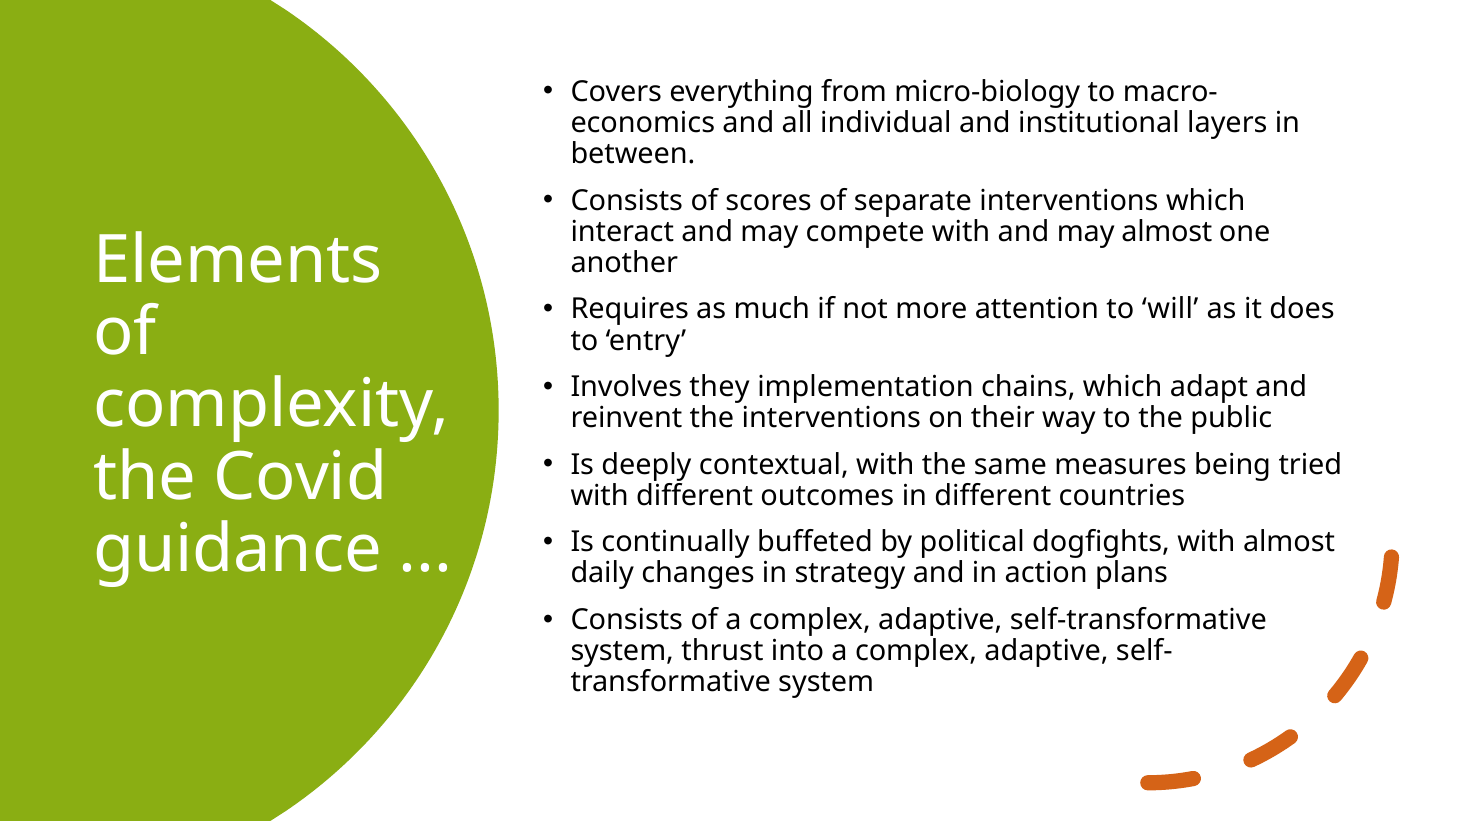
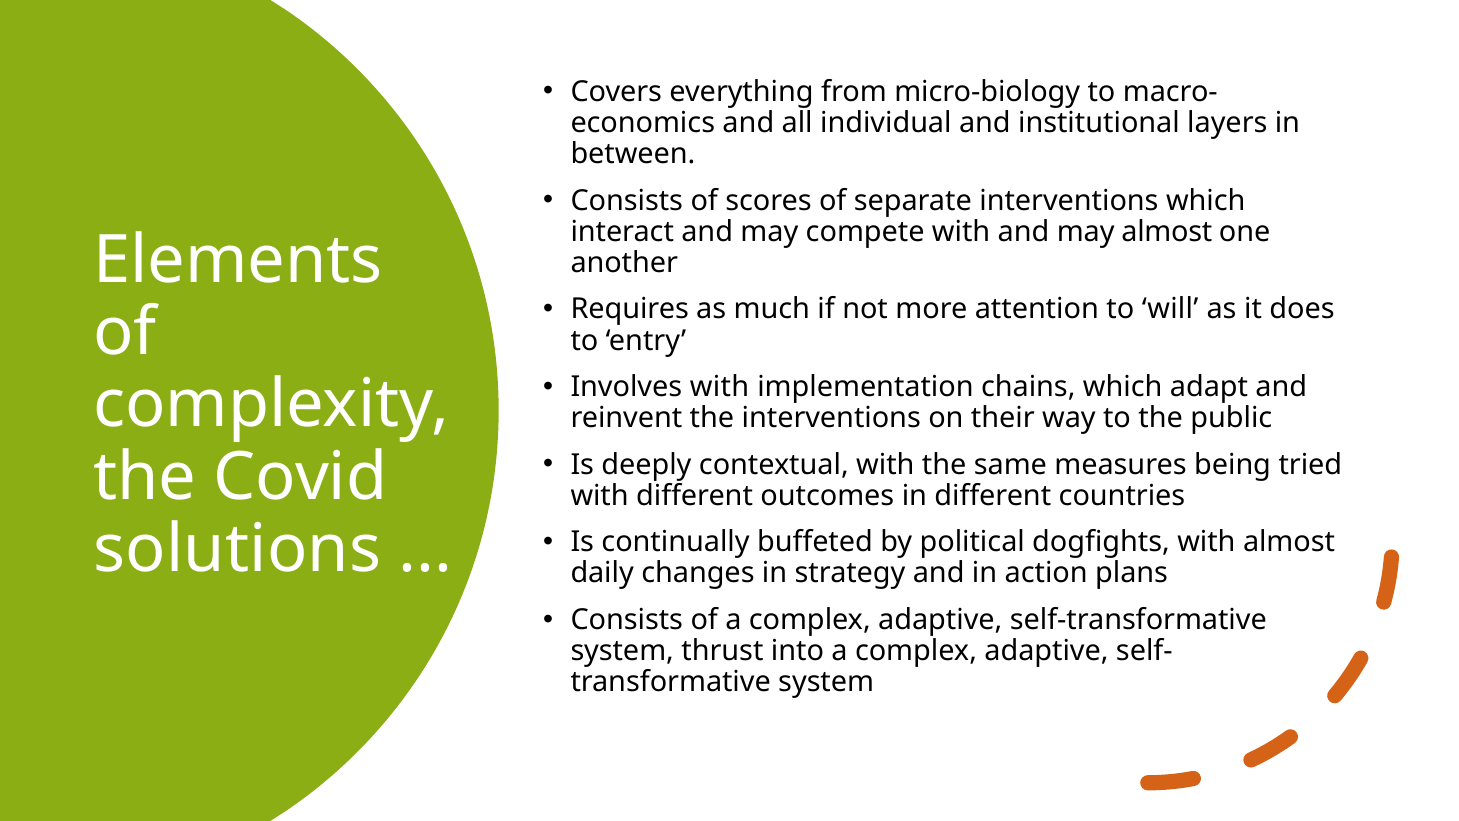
Involves they: they -> with (720, 387)
guidance: guidance -> solutions (237, 549)
